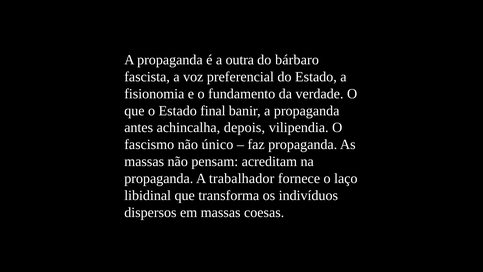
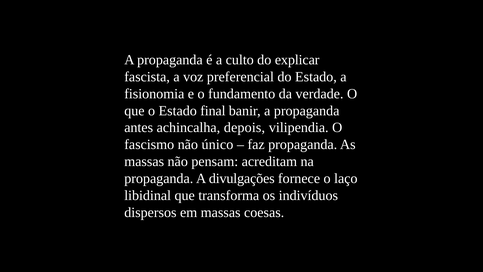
outra: outra -> culto (240, 60)
bárbaro: bárbaro -> explicar (297, 60)
trabalhador: trabalhador -> divulgações (242, 178)
